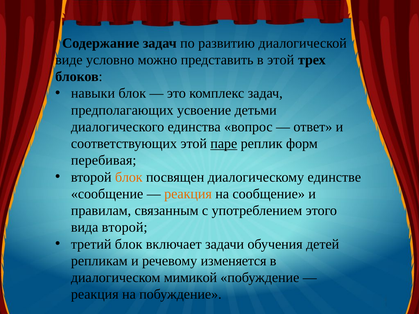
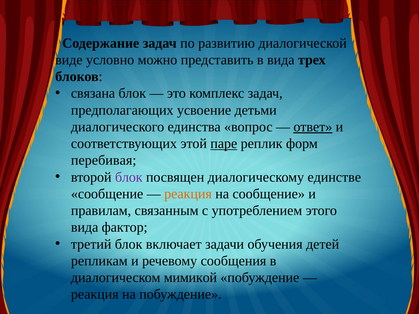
в этой: этой -> вида (281, 60)
навыки: навыки -> связана (93, 93)
ответ underline: none -> present (313, 127)
блок colour: orange -> purple (129, 177)
вида второй: второй -> фактор (125, 228)
изменяется: изменяется -> сообщения (234, 261)
